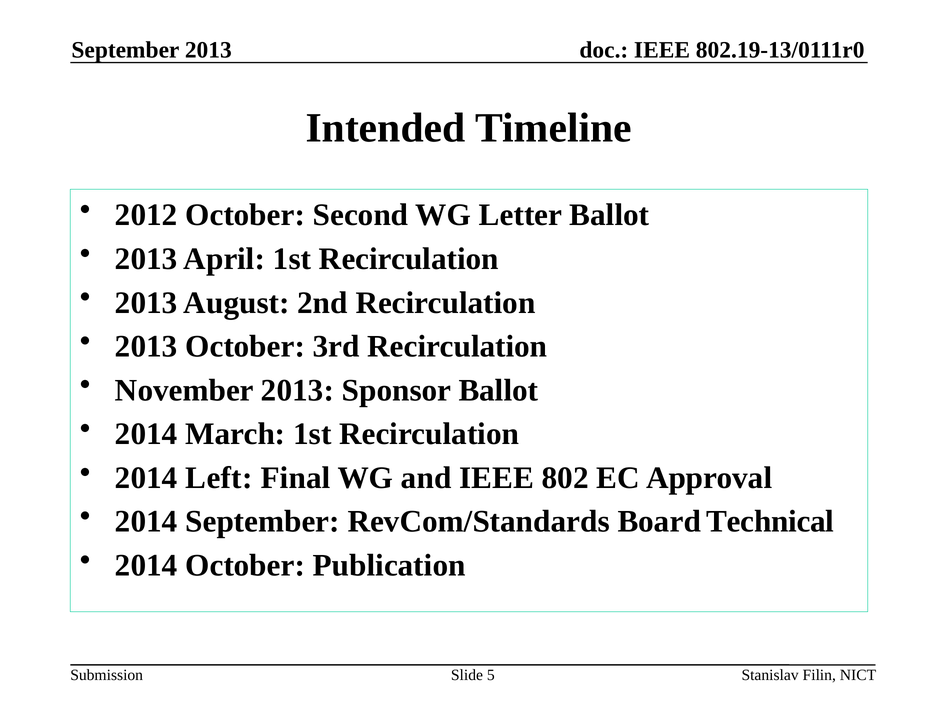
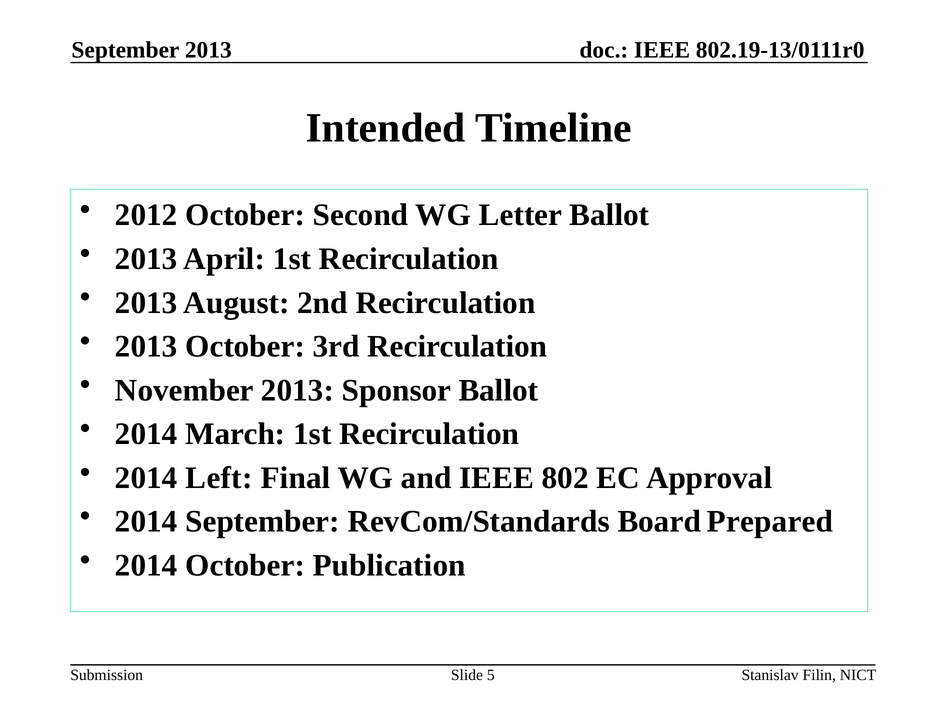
Technical: Technical -> Prepared (770, 521)
